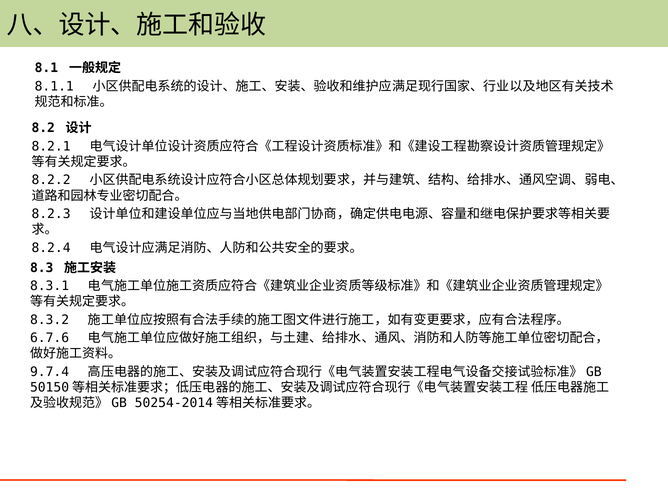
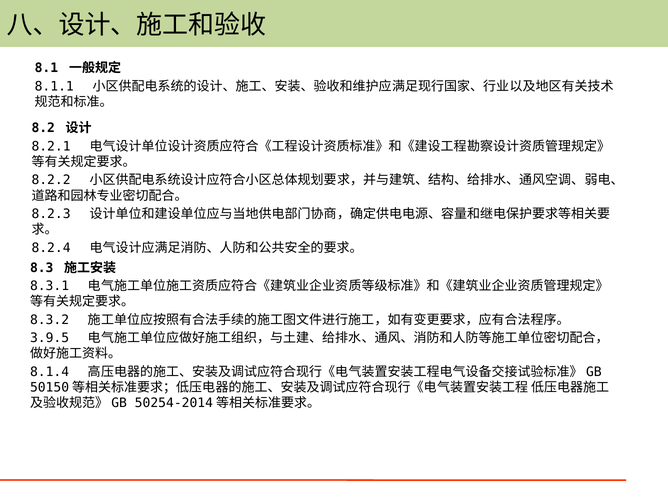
6.7.6: 6.7.6 -> 3.9.5 (50, 338)
9.7.4: 9.7.4 -> 8.1.4 (50, 372)
